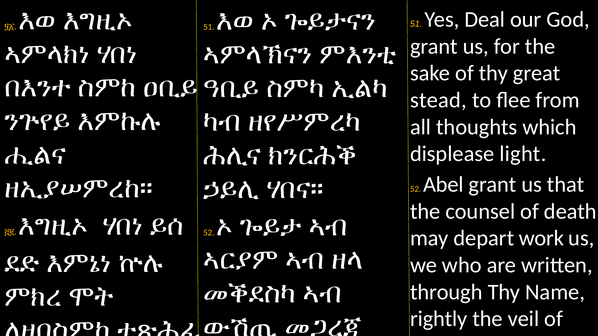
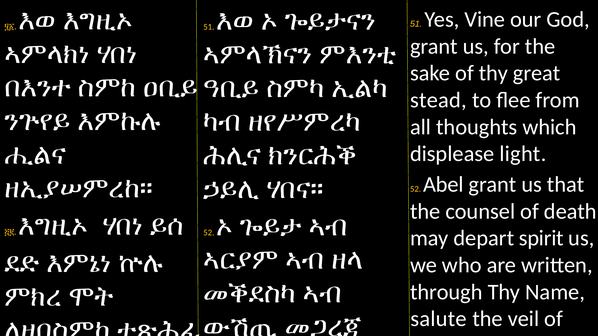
Deal: Deal -> Vine (485, 19)
work: work -> spirit (541, 238)
rightly: rightly -> salute (439, 319)
